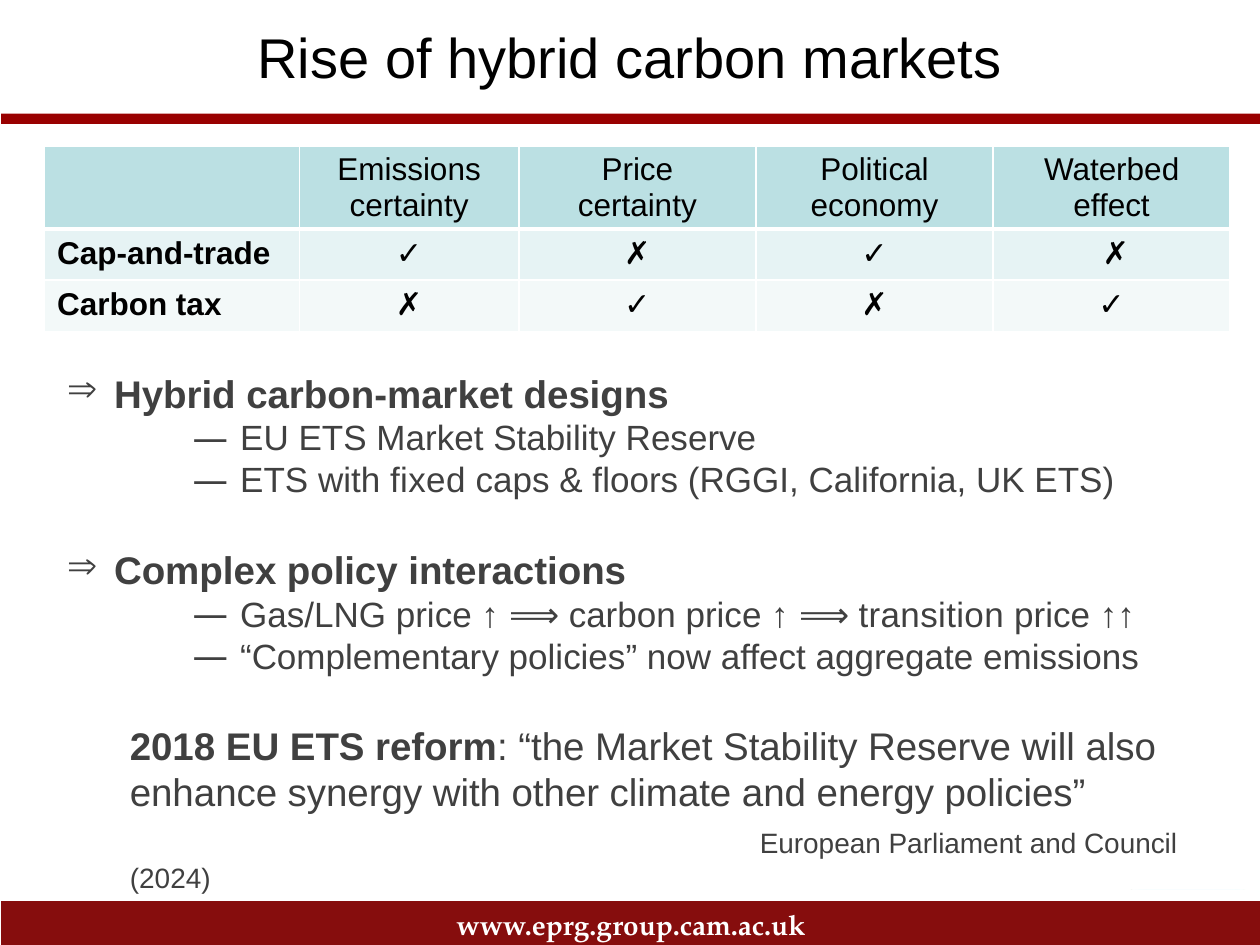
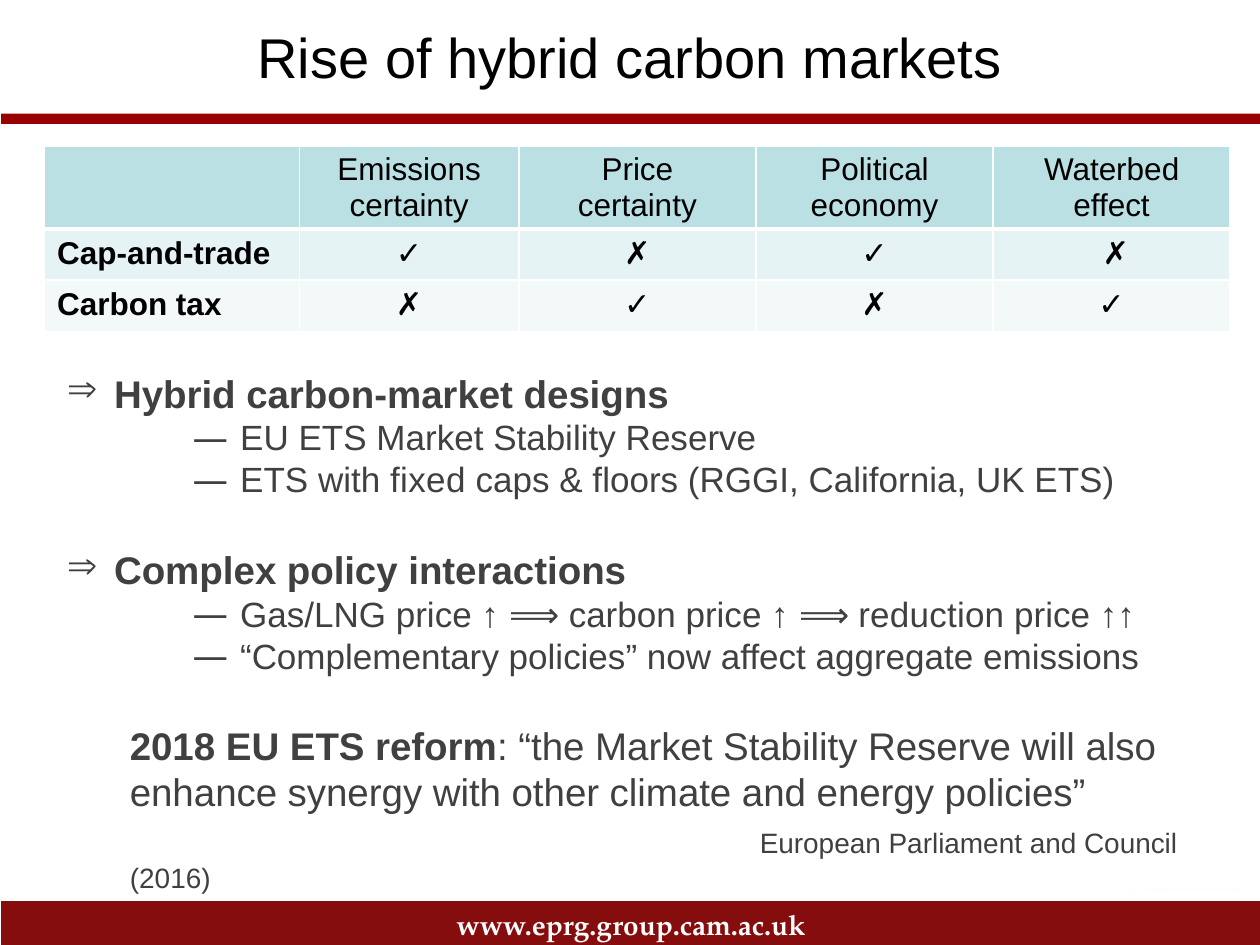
transition: transition -> reduction (931, 616)
2024: 2024 -> 2016 (170, 880)
